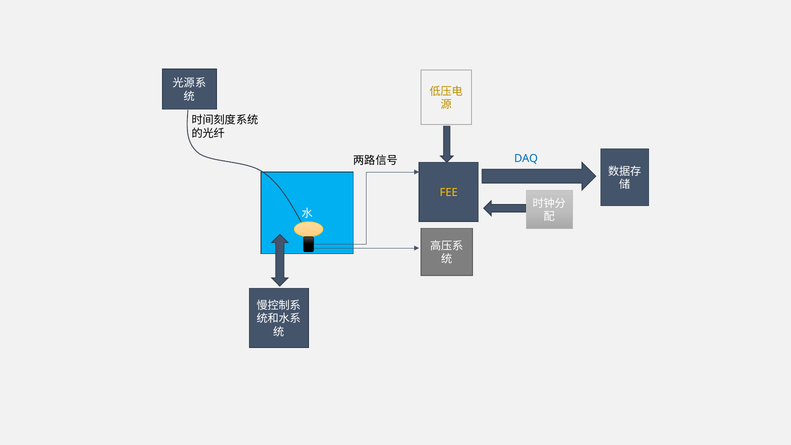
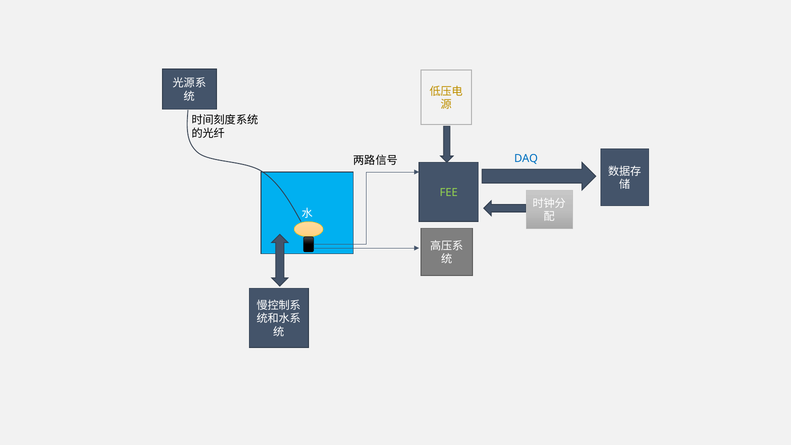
FEE colour: yellow -> light green (449, 193)
